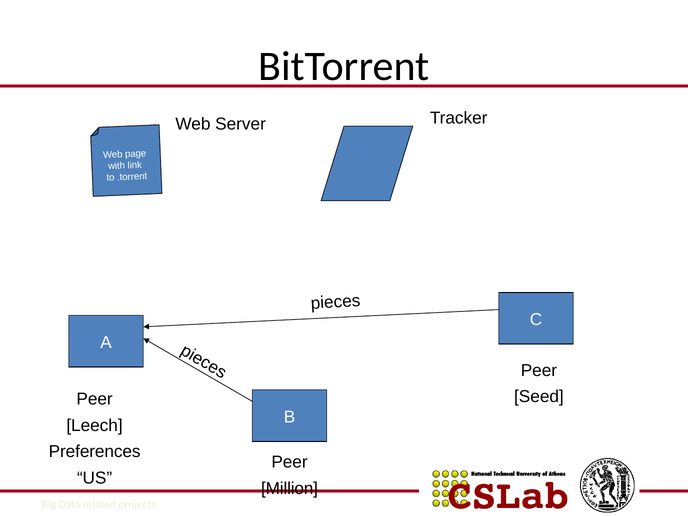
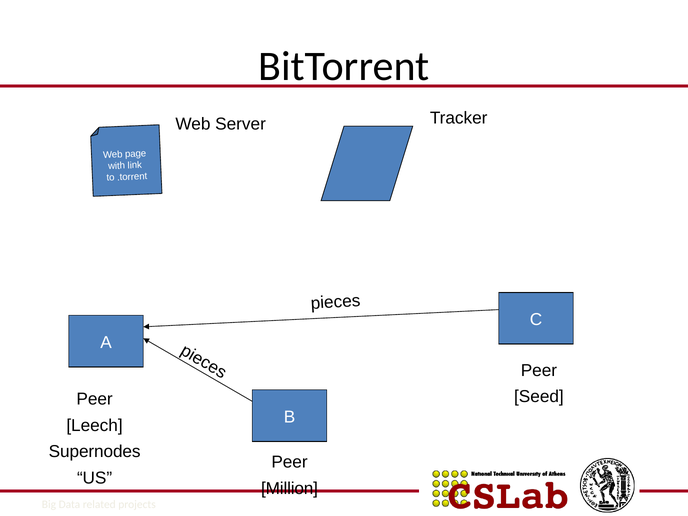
Preferences: Preferences -> Supernodes (95, 452)
